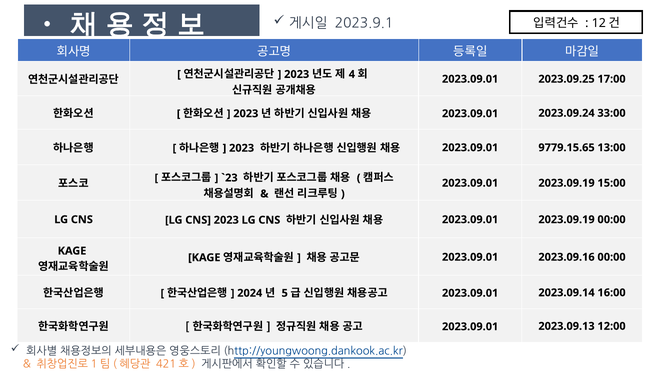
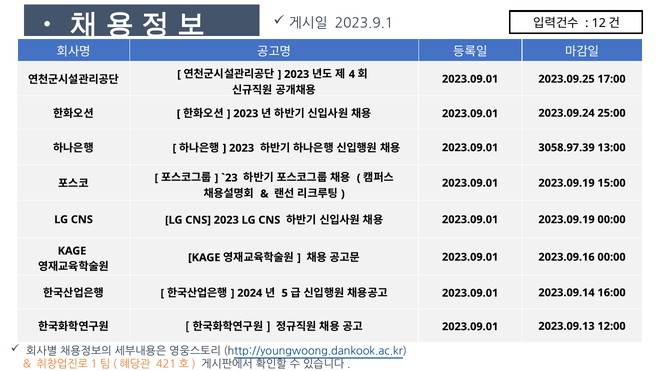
33:00: 33:00 -> 25:00 (612, 113)
9779.15.65: 9779.15.65 -> 3058.97.39 (567, 148)
